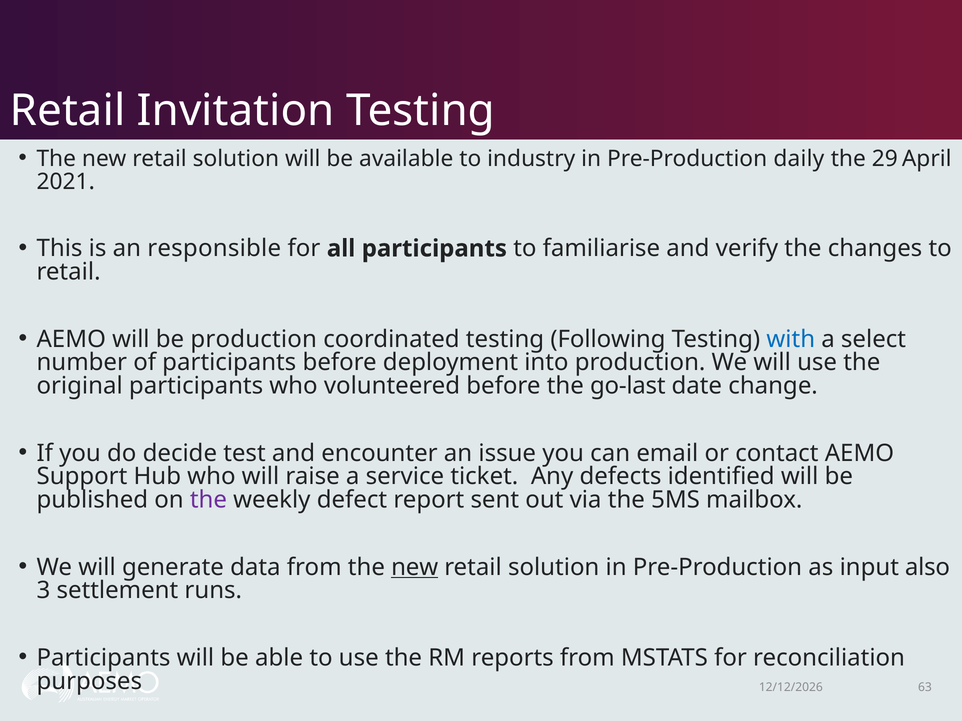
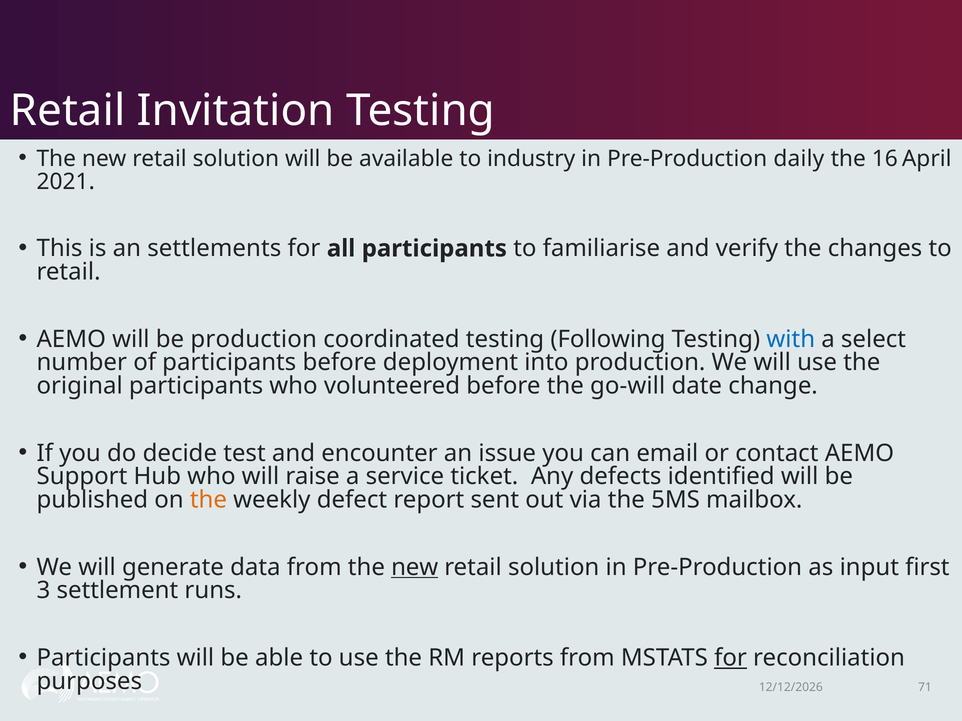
29: 29 -> 16 (885, 159)
responsible: responsible -> settlements (214, 249)
go-last: go-last -> go-will (628, 386)
the colour: purple -> orange (208, 500)
also: also -> first (927, 568)
for underline: none -> present (731, 658)
63: 63 -> 71 (925, 688)
